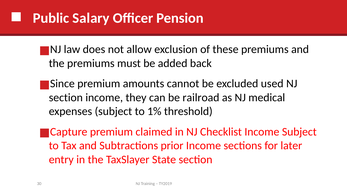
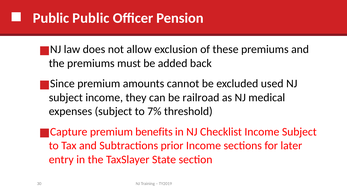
Public Salary: Salary -> Public (91, 18)
section: section -> subject (66, 98)
1%: 1% -> 7% (154, 111)
claimed: claimed -> benefits (154, 132)
